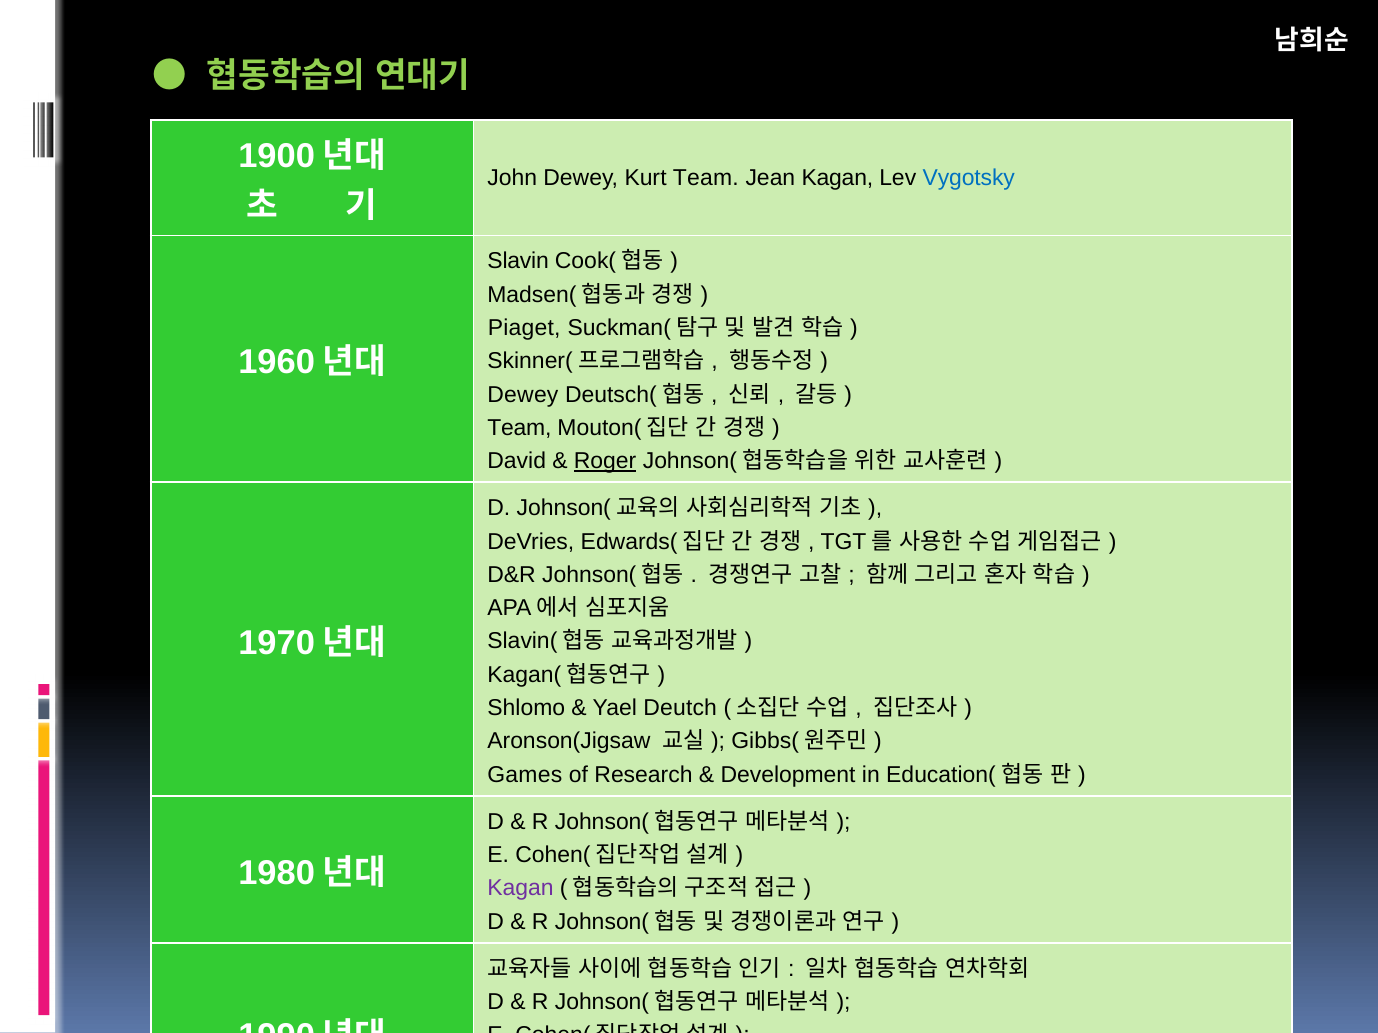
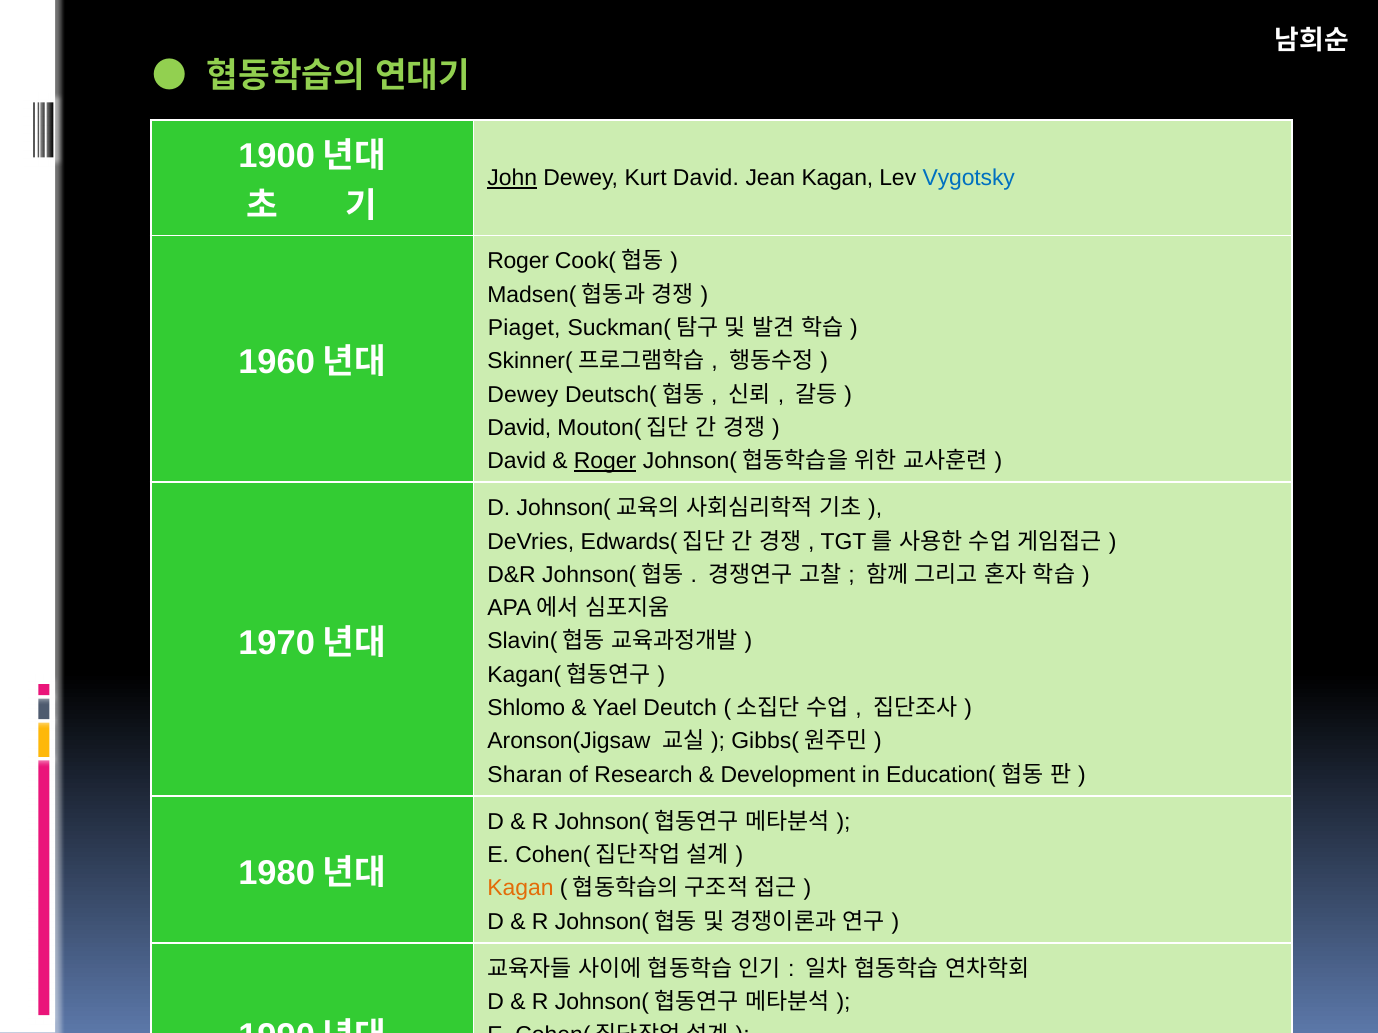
John underline: none -> present (512, 178)
Kurt Team: Team -> David (706, 178)
Slavin: Slavin -> Roger (518, 261)
Team: Team -> David (519, 428)
Games: Games -> Sharan (525, 775)
Kagan colour: purple -> orange (521, 889)
